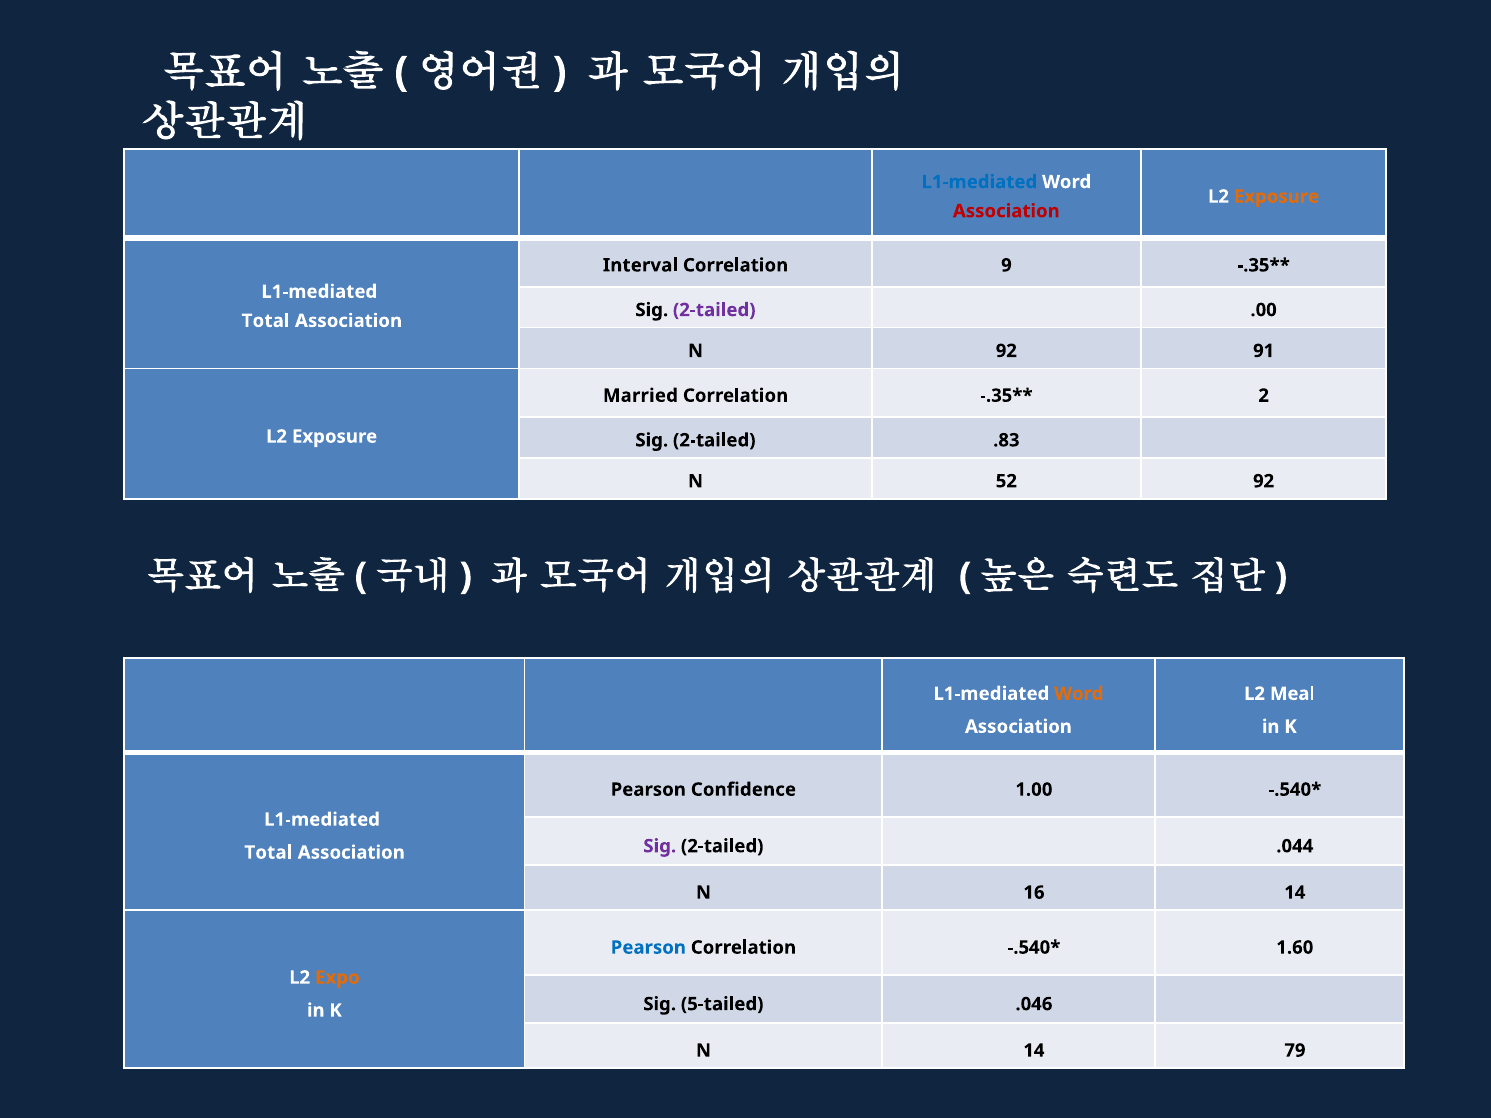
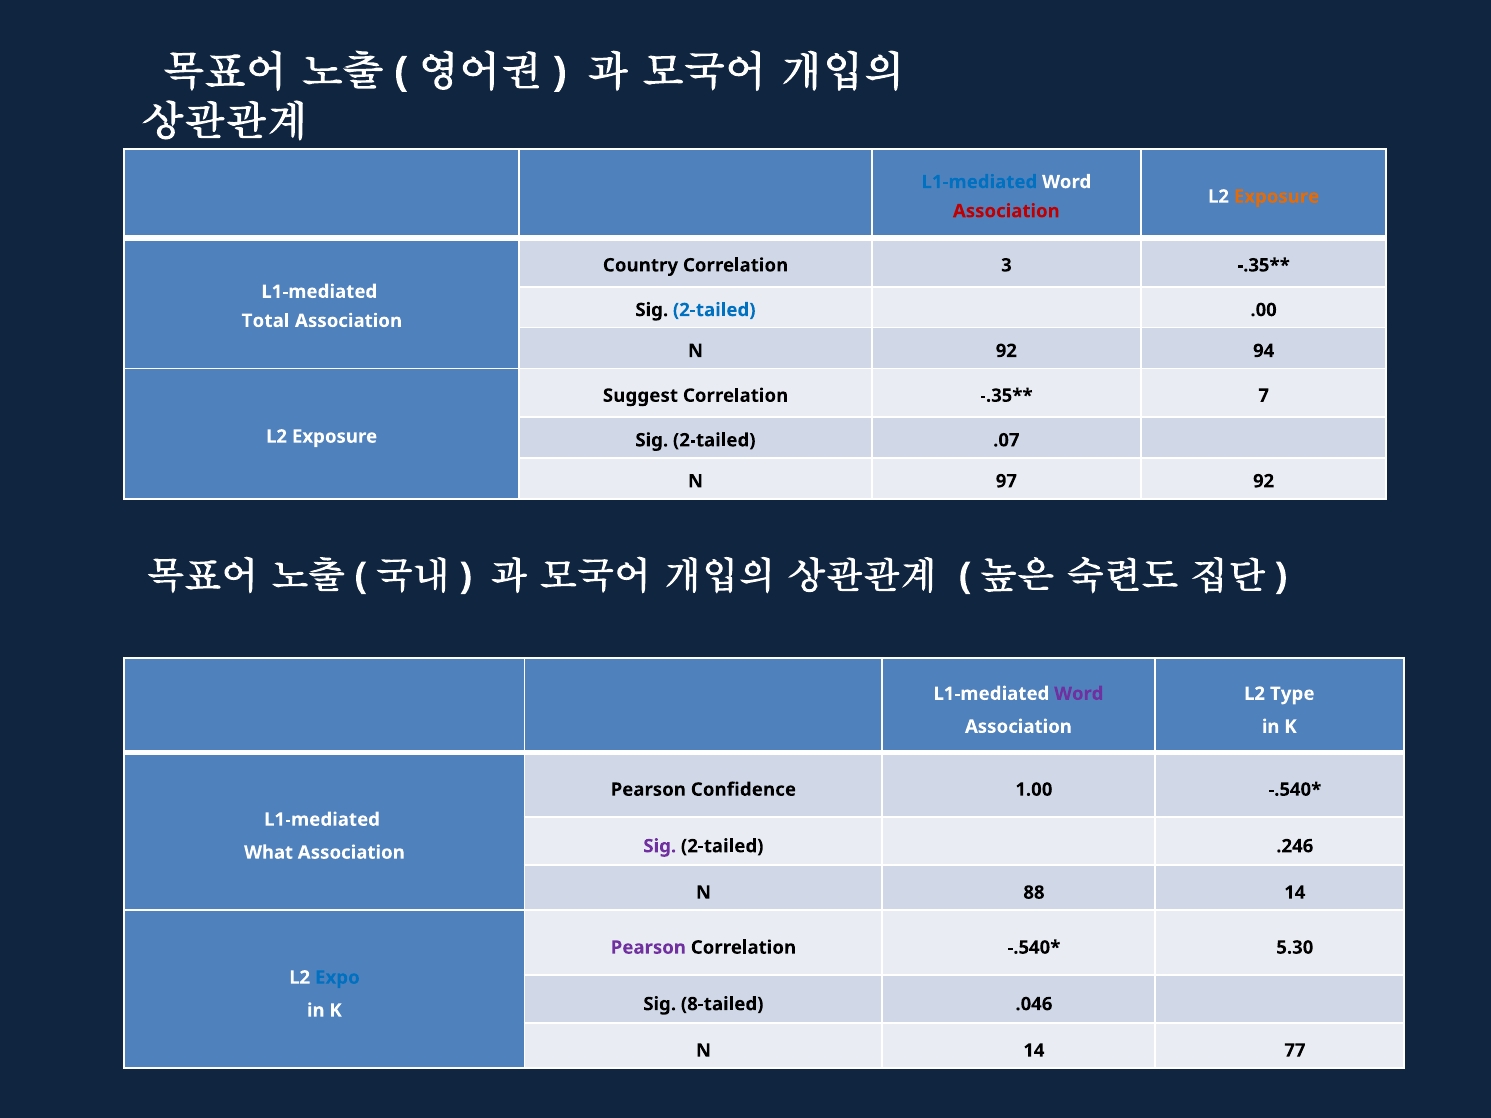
Interval: Interval -> Country (640, 265)
9: 9 -> 3 (1006, 265)
2-tailed colour: purple -> blue (714, 310)
91: 91 -> 94 (1264, 351)
Married: Married -> Suggest (640, 396)
2: 2 -> 7 (1264, 396)
.83: .83 -> .07 (1006, 440)
52: 52 -> 97 (1006, 481)
Word colour: orange -> purple (1079, 694)
Meal: Meal -> Type (1292, 694)
.044: .044 -> .246 (1295, 846)
Total: Total -> What (269, 853)
16: 16 -> 88 (1034, 893)
Pearson colour: blue -> purple (648, 948)
1.60: 1.60 -> 5.30 (1295, 948)
Expo colour: orange -> blue (337, 978)
5-tailed: 5-tailed -> 8-tailed (722, 1004)
79: 79 -> 77 (1295, 1051)
